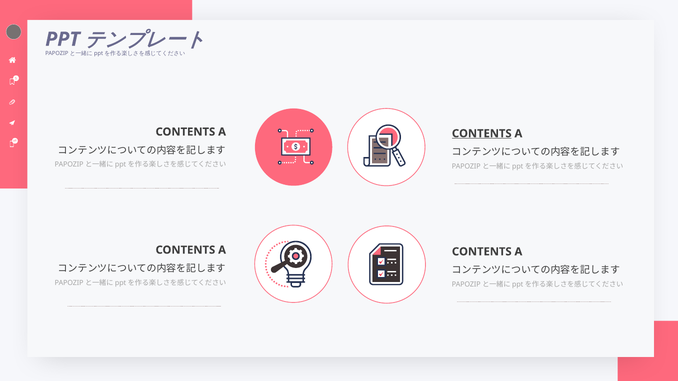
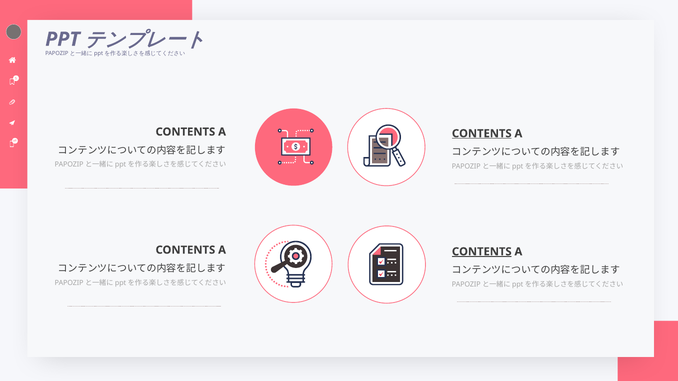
CONTENTS underline: none -> present (482, 252)
